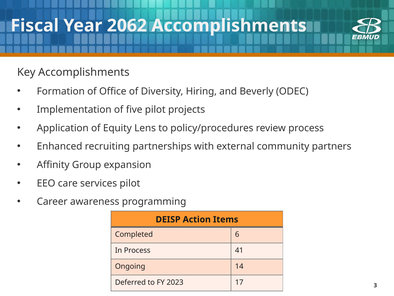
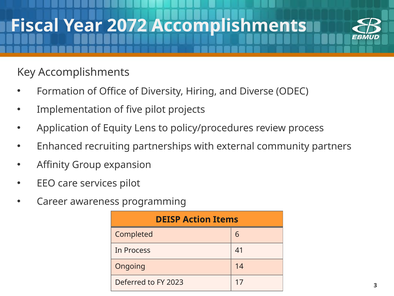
2062: 2062 -> 2072 (127, 26)
Beverly: Beverly -> Diverse (257, 91)
